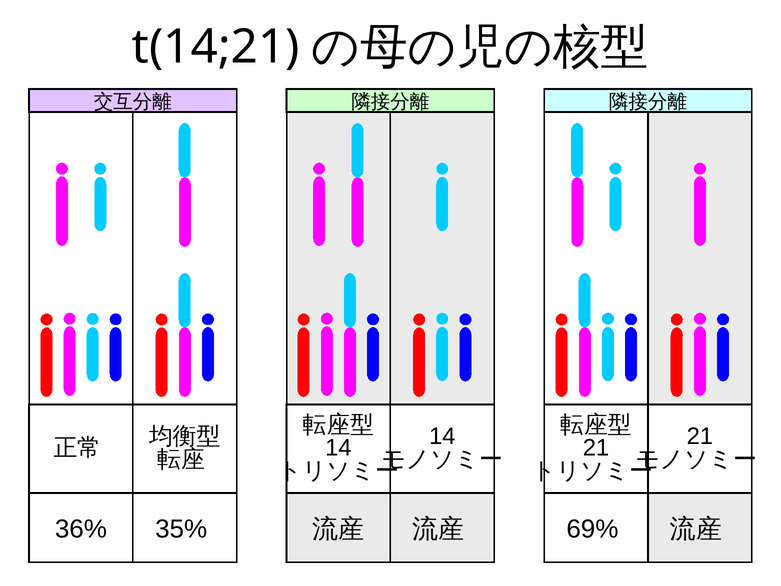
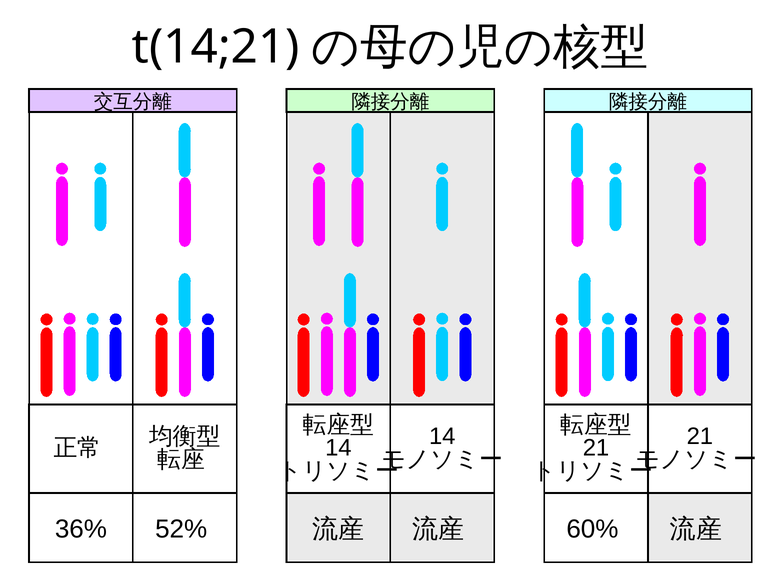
35%: 35% -> 52% (181, 529)
69%: 69% -> 60% (592, 529)
